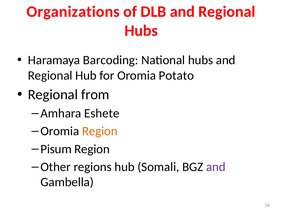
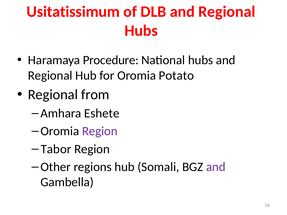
Organizations: Organizations -> Usitatissimum (73, 12)
Barcoding: Barcoding -> Procedure (111, 60)
Region colour: orange -> purple (100, 131)
Pisum: Pisum -> Tabor (56, 149)
